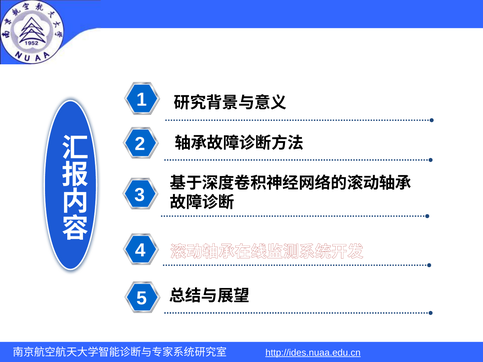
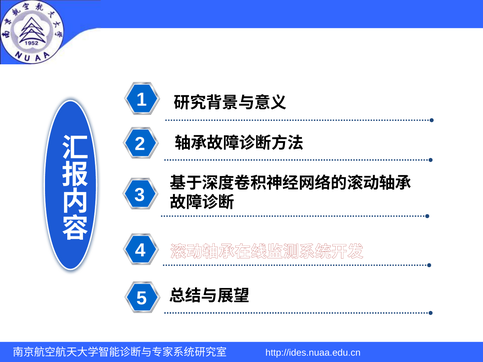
http://ides.nuaa.edu.cn underline: present -> none (313, 353)
